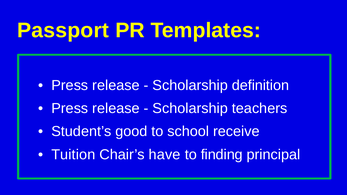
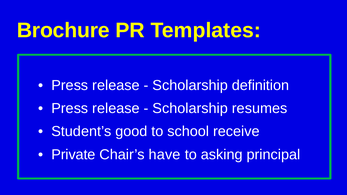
Passport: Passport -> Brochure (63, 30)
teachers: teachers -> resumes (260, 108)
Tuition: Tuition -> Private (73, 155)
finding: finding -> asking (222, 155)
